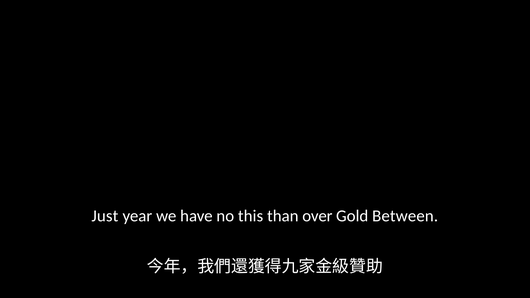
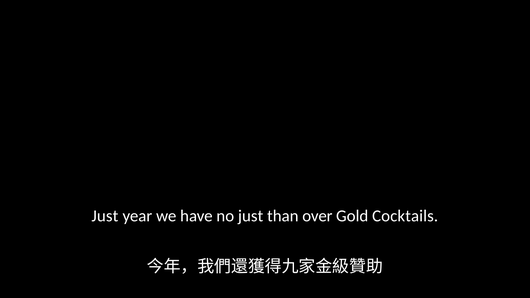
no this: this -> just (251, 216)
Between: Between -> Cocktails (405, 216)
